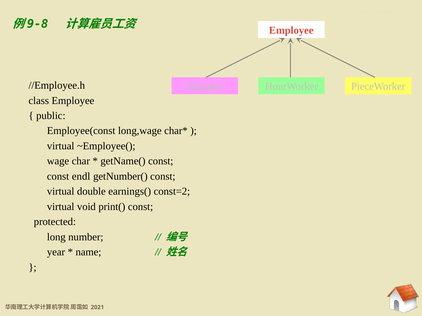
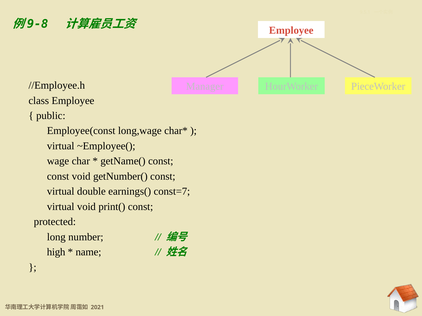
const endl: endl -> void (81, 177)
const=2: const=2 -> const=7 (172, 192)
year: year -> high (56, 253)
